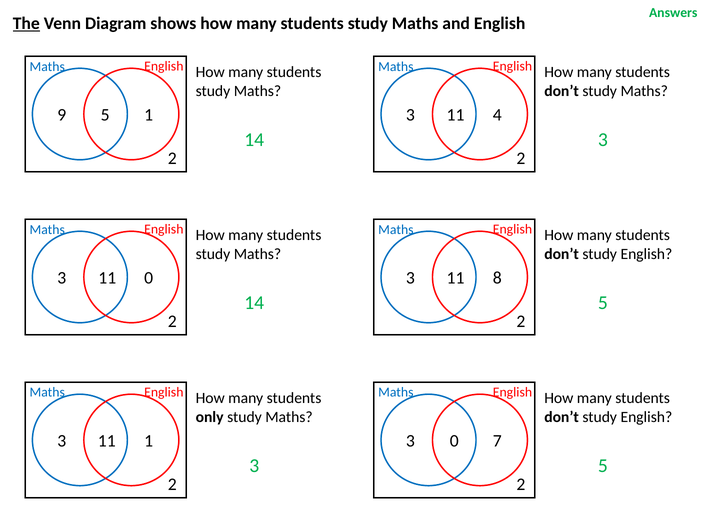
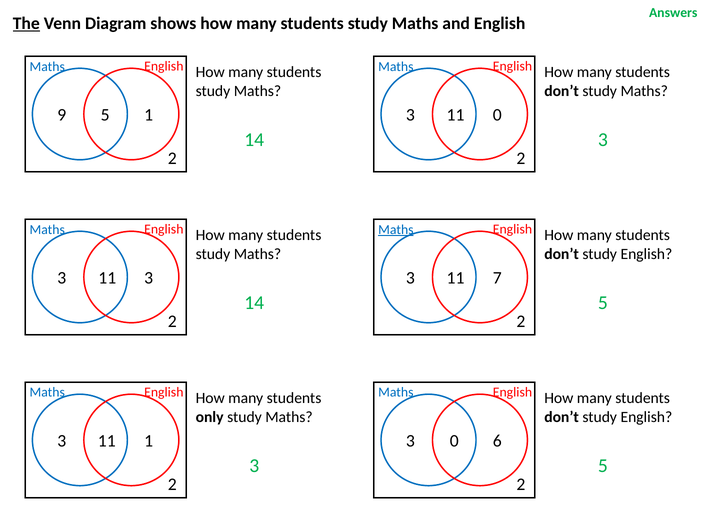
4: 4 -> 0 (497, 115)
Maths underline: none -> present (396, 229)
0: 0 -> 3 (149, 278)
8: 8 -> 7 (497, 278)
7: 7 -> 6 (497, 441)
